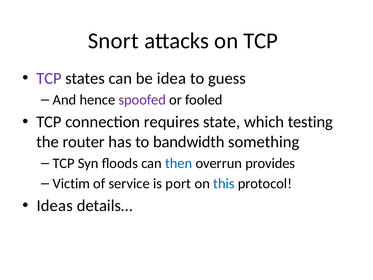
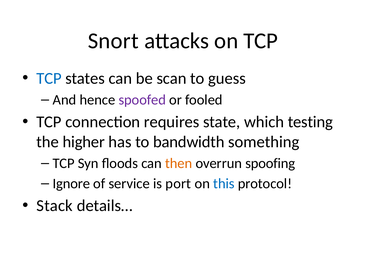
TCP colour: purple -> blue (49, 78)
idea: idea -> scan (171, 78)
router: router -> higher (84, 142)
then colour: blue -> orange (179, 163)
provides: provides -> spoofing (270, 163)
Victim: Victim -> Ignore (71, 183)
Ideas: Ideas -> Stack (55, 206)
